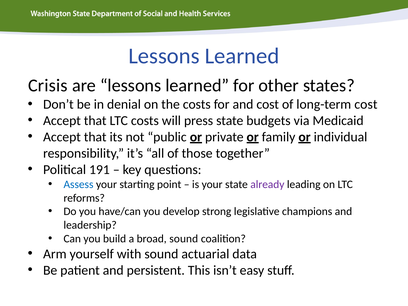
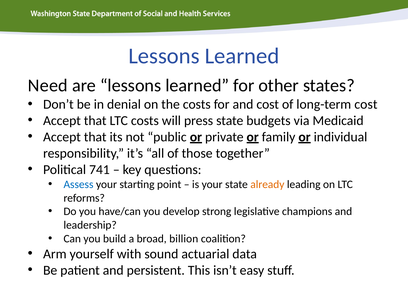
Crisis: Crisis -> Need (48, 86)
191: 191 -> 741 (99, 170)
already colour: purple -> orange (267, 184)
broad sound: sound -> billion (184, 239)
